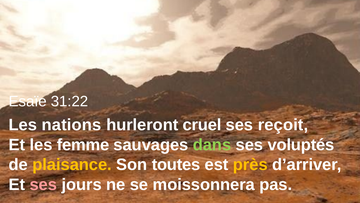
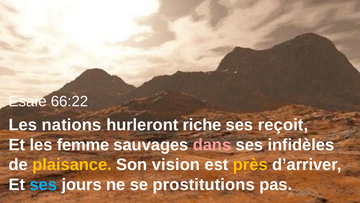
31:22: 31:22 -> 66:22 (70, 101)
cruel: cruel -> riche (202, 125)
dans colour: light green -> pink (212, 145)
voluptés: voluptés -> infidèles (301, 145)
toutes: toutes -> vision (176, 164)
ses colour: pink -> light blue (43, 184)
moissonnera: moissonnera -> prostitutions (204, 184)
